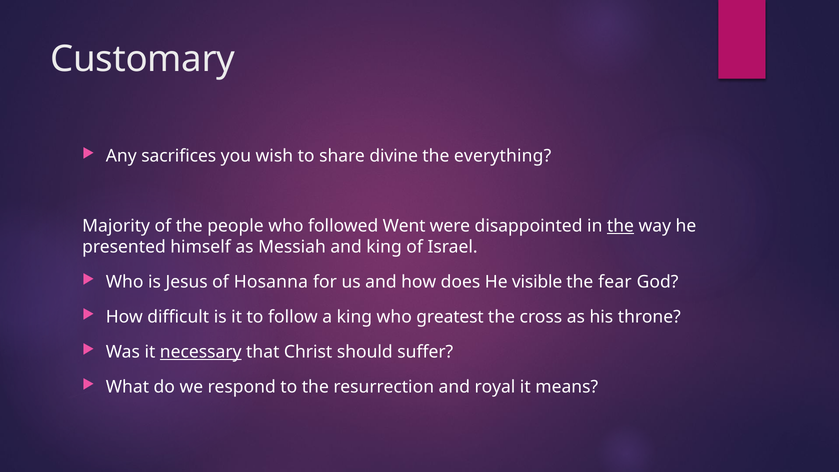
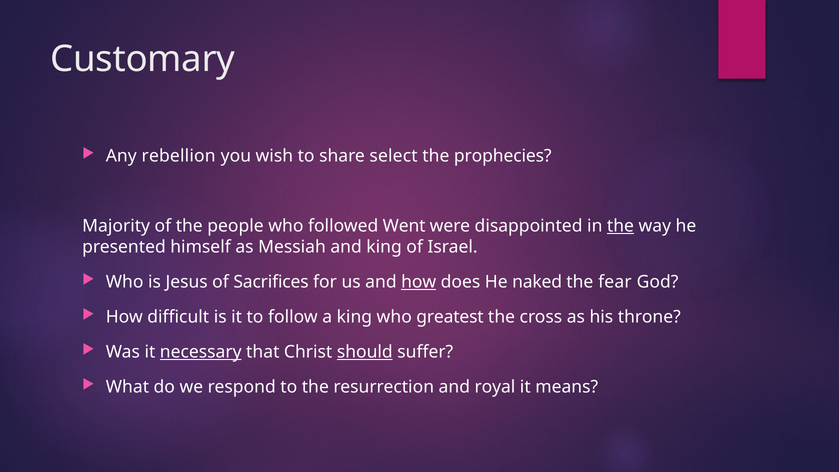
sacrifices: sacrifices -> rebellion (179, 156)
divine: divine -> select (394, 156)
everything: everything -> prophecies (503, 156)
Hosanna: Hosanna -> Sacrifices (271, 282)
how underline: none -> present (419, 282)
visible: visible -> naked (537, 282)
should underline: none -> present (365, 352)
